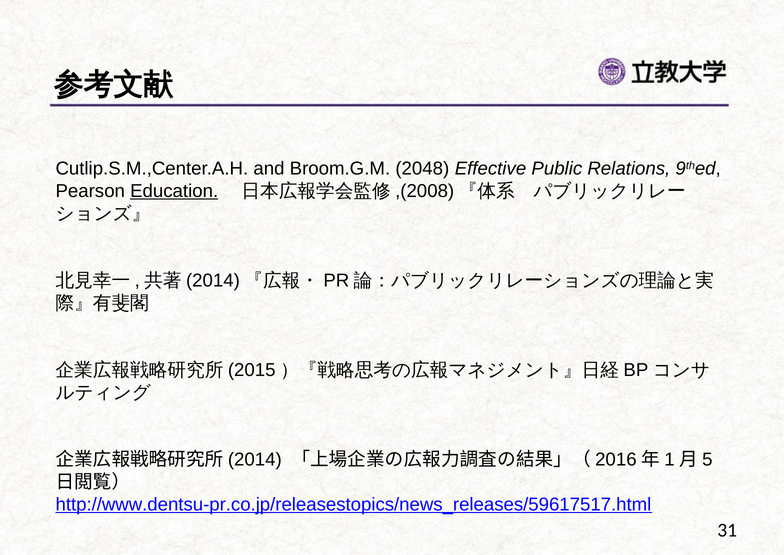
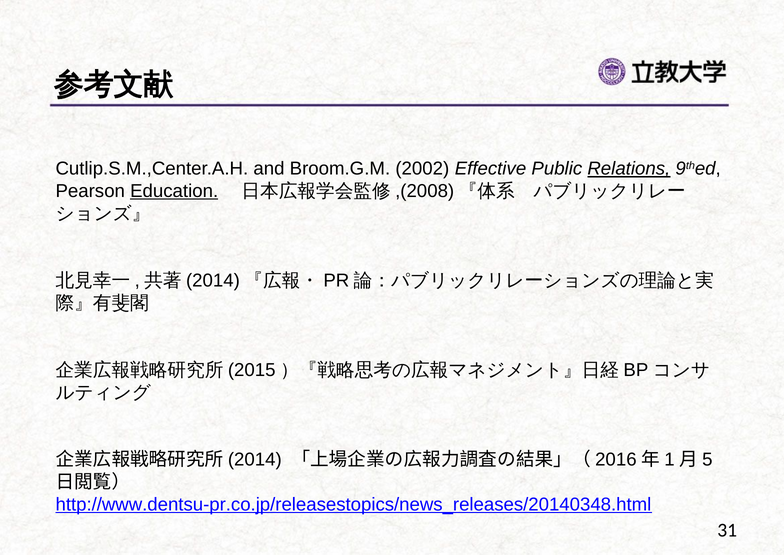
2048: 2048 -> 2002 (422, 169)
Relations underline: none -> present (629, 169)
http://www.dentsu-pr.co.jp/releasestopics/news_releases/59617517.html: http://www.dentsu-pr.co.jp/releasestopics/news_releases/59617517.html -> http://www.dentsu-pr.co.jp/releasestopics/news_releases/20140348.html (353, 504)
